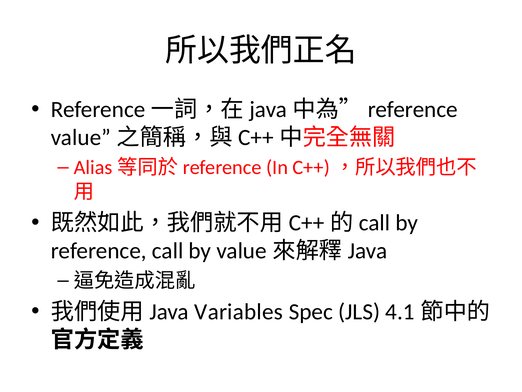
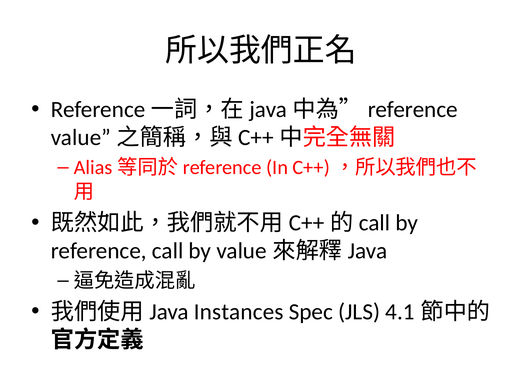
Variables: Variables -> Instances (239, 311)
